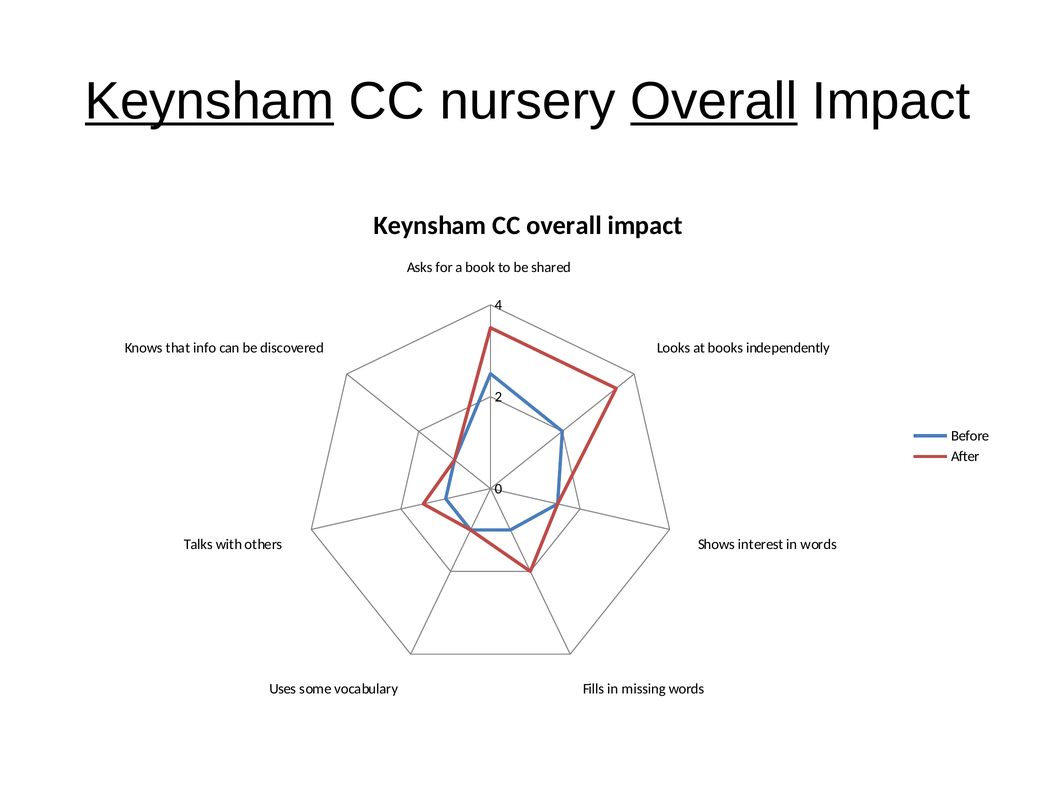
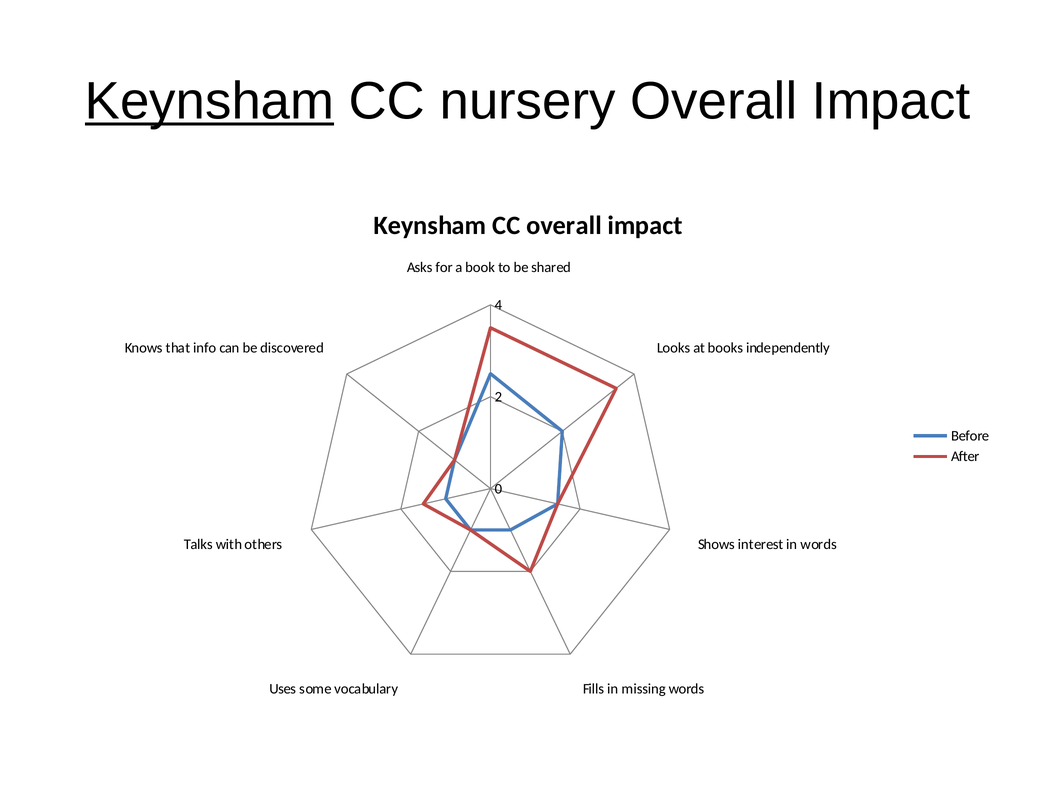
Overall underline: present -> none (714, 101)
